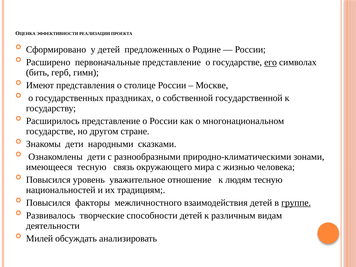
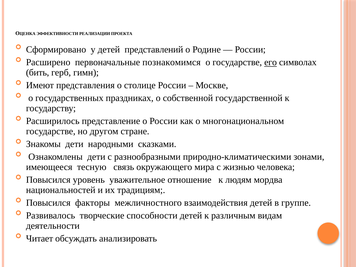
предложенных: предложенных -> представлений (154, 50)
первоначальные представление: представление -> познакомимся (172, 62)
людям тесную: тесную -> мордва (268, 180)
группе underline: present -> none (296, 203)
Милей: Милей -> Читает (40, 239)
